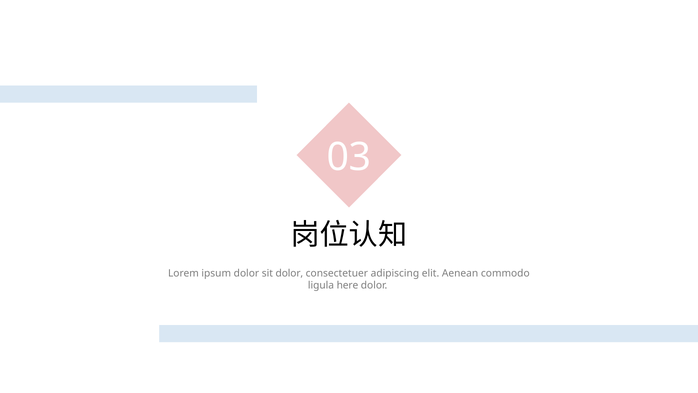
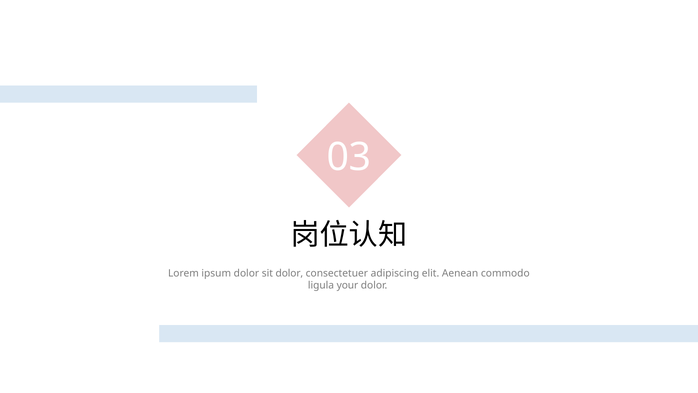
here: here -> your (347, 285)
